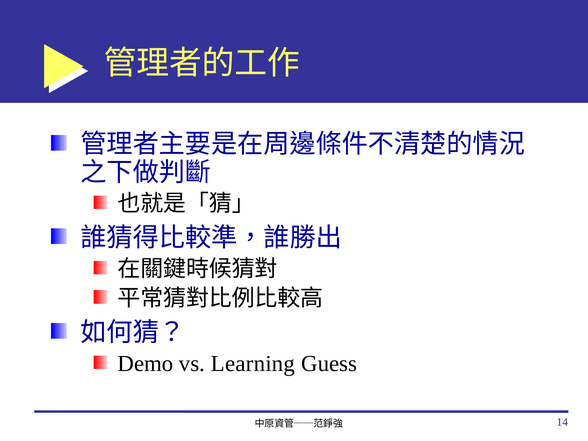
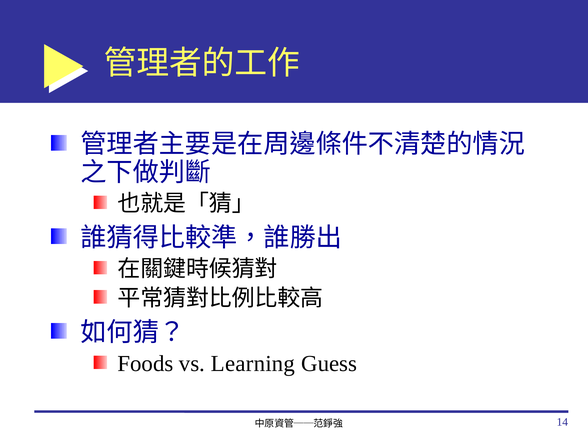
Demo: Demo -> Foods (145, 364)
